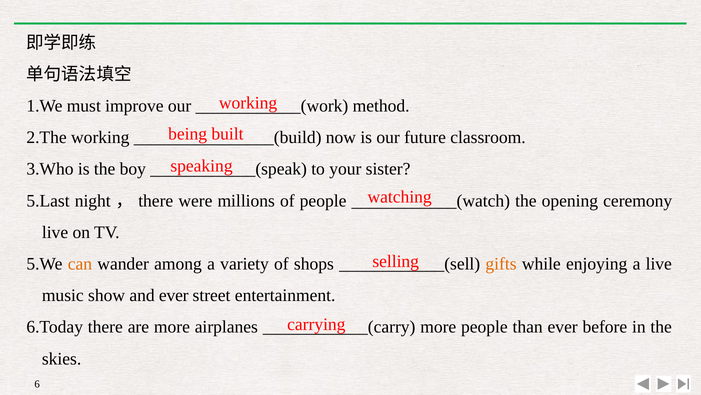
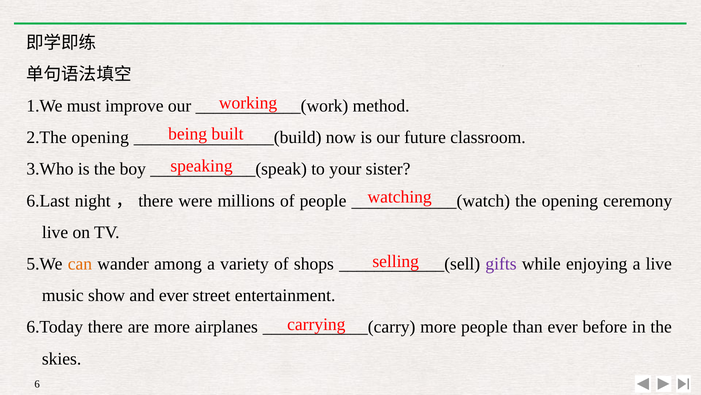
2.The working: working -> opening (100, 137)
5.Last: 5.Last -> 6.Last (48, 200)
gifts colour: orange -> purple (501, 263)
